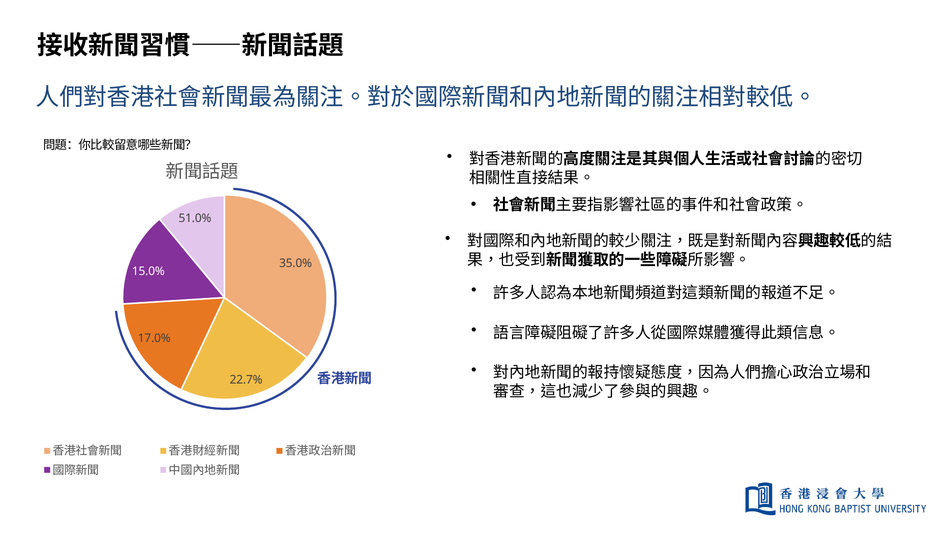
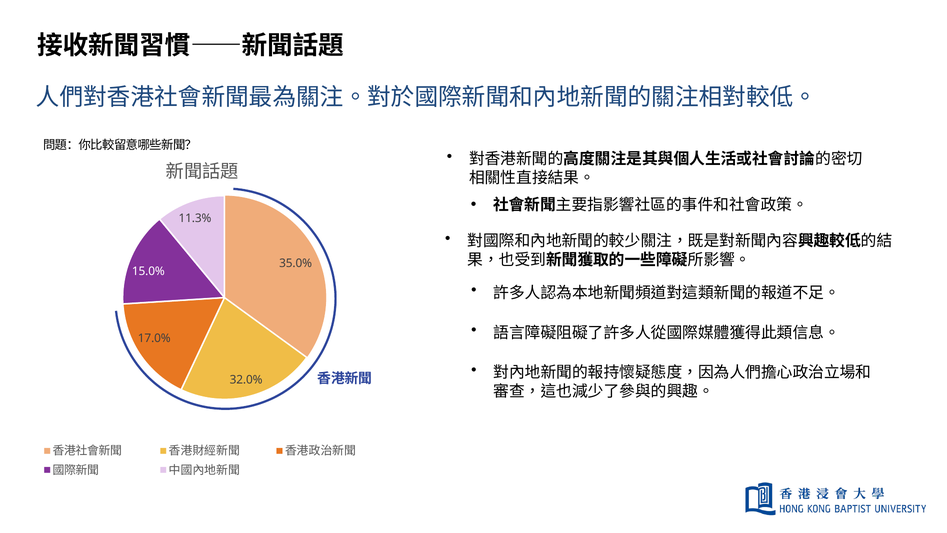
51.0%: 51.0% -> 11.3% (195, 218)
22.7%: 22.7% -> 32.0% (246, 379)
